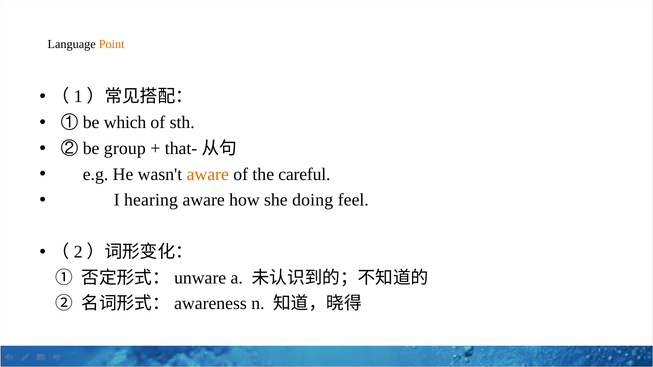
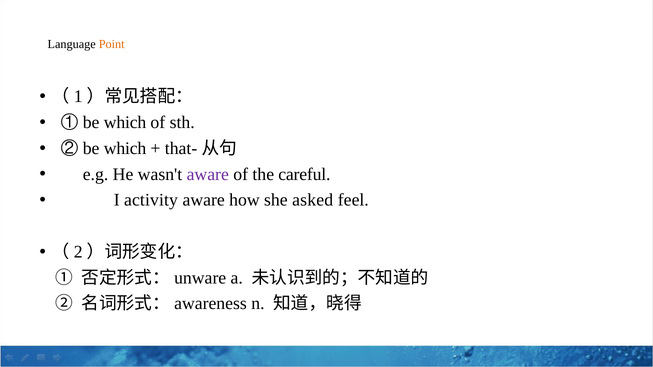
② be group: group -> which (125, 148)
aware colour: orange -> purple (208, 174)
hearing: hearing -> activity (151, 200)
doing: doing -> asked (313, 200)
